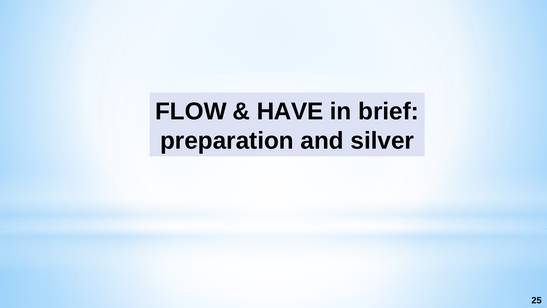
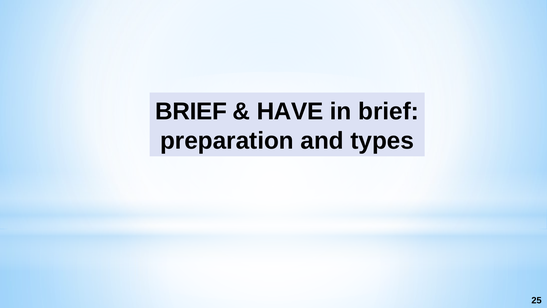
FLOW: FLOW -> BRIEF (191, 111)
silver: silver -> types (382, 141)
